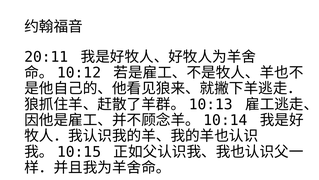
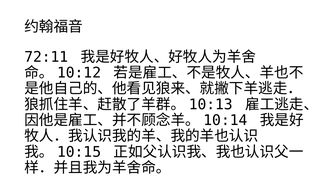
20:11: 20:11 -> 72:11 (46, 57)
